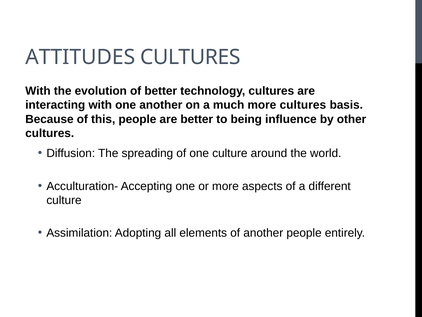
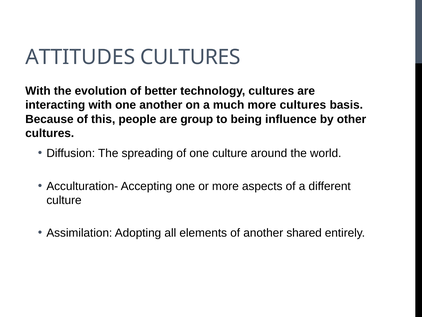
are better: better -> group (197, 119)
another people: people -> shared (304, 233)
